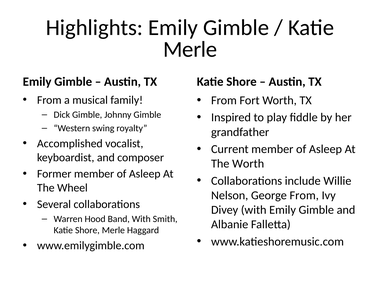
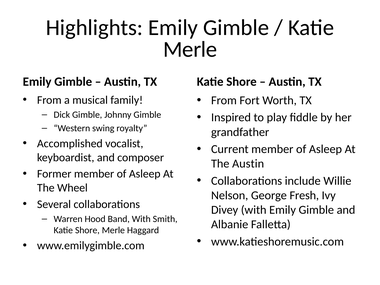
The Worth: Worth -> Austin (248, 164)
George From: From -> Fresh (304, 195)
